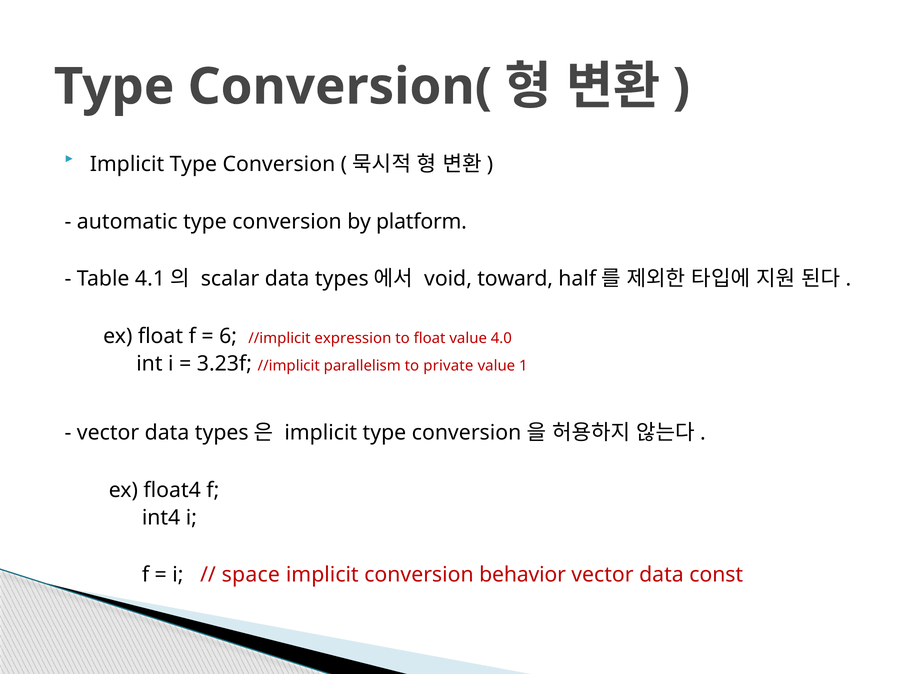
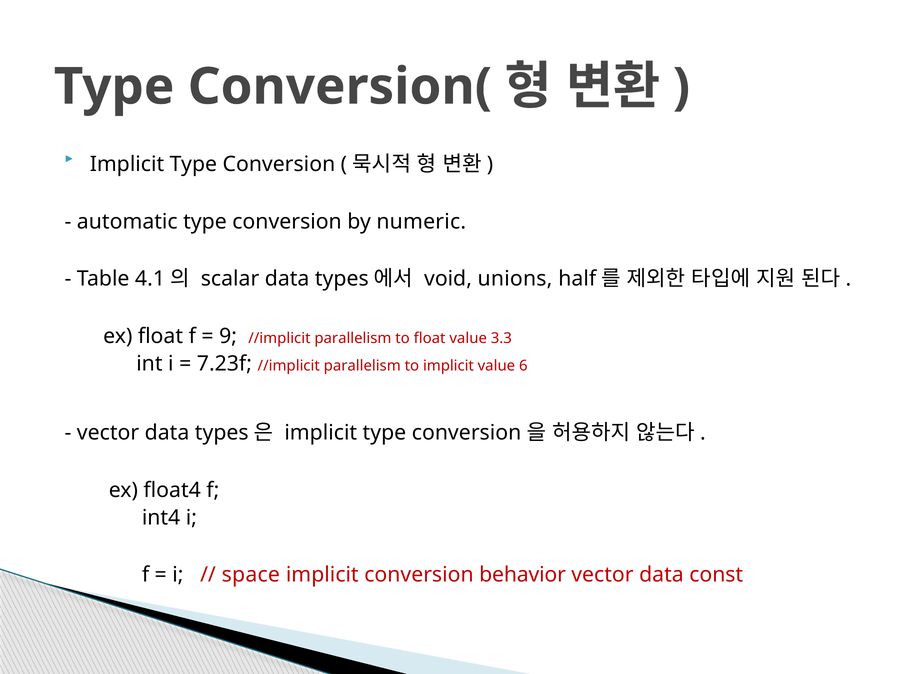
platform: platform -> numeric (421, 222)
toward: toward -> unions (515, 279)
6: 6 -> 9 (228, 336)
expression: expression -> parallelism (353, 338)
4.0: 4.0 -> 3.3 (501, 338)
3.23f: 3.23f -> 7.23f (224, 364)
to private: private -> implicit (448, 366)
1: 1 -> 6 (523, 366)
